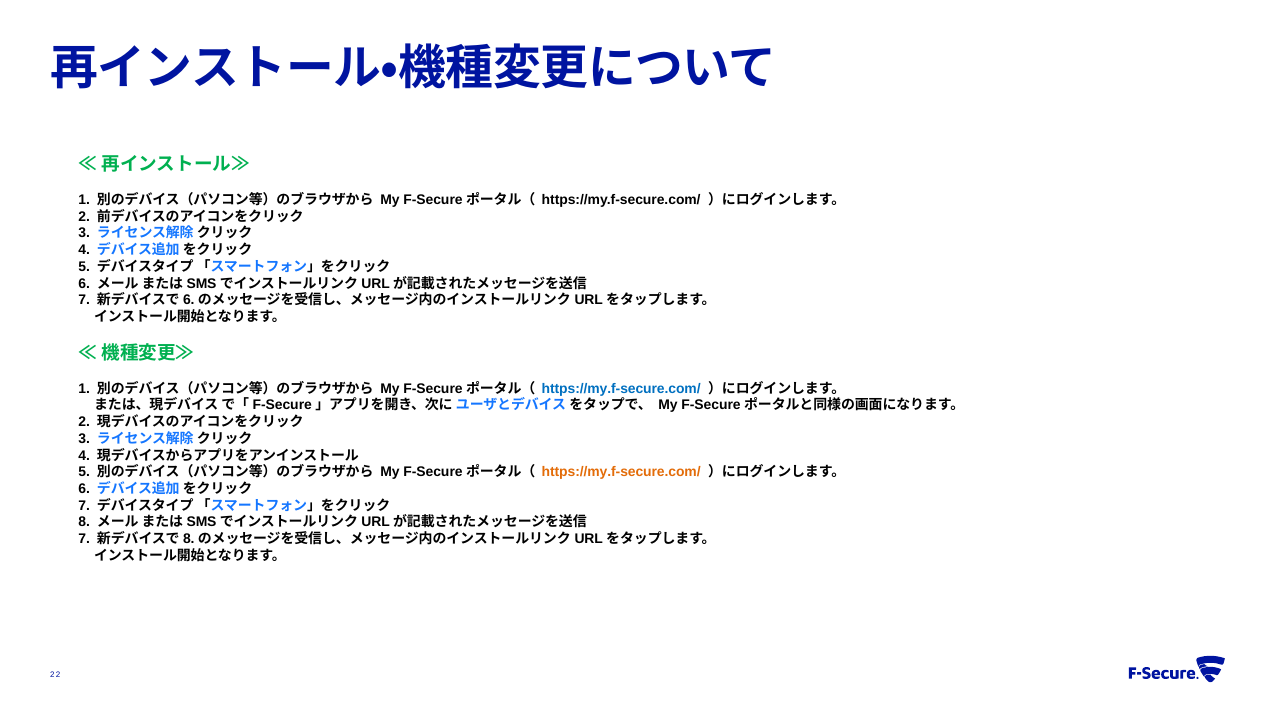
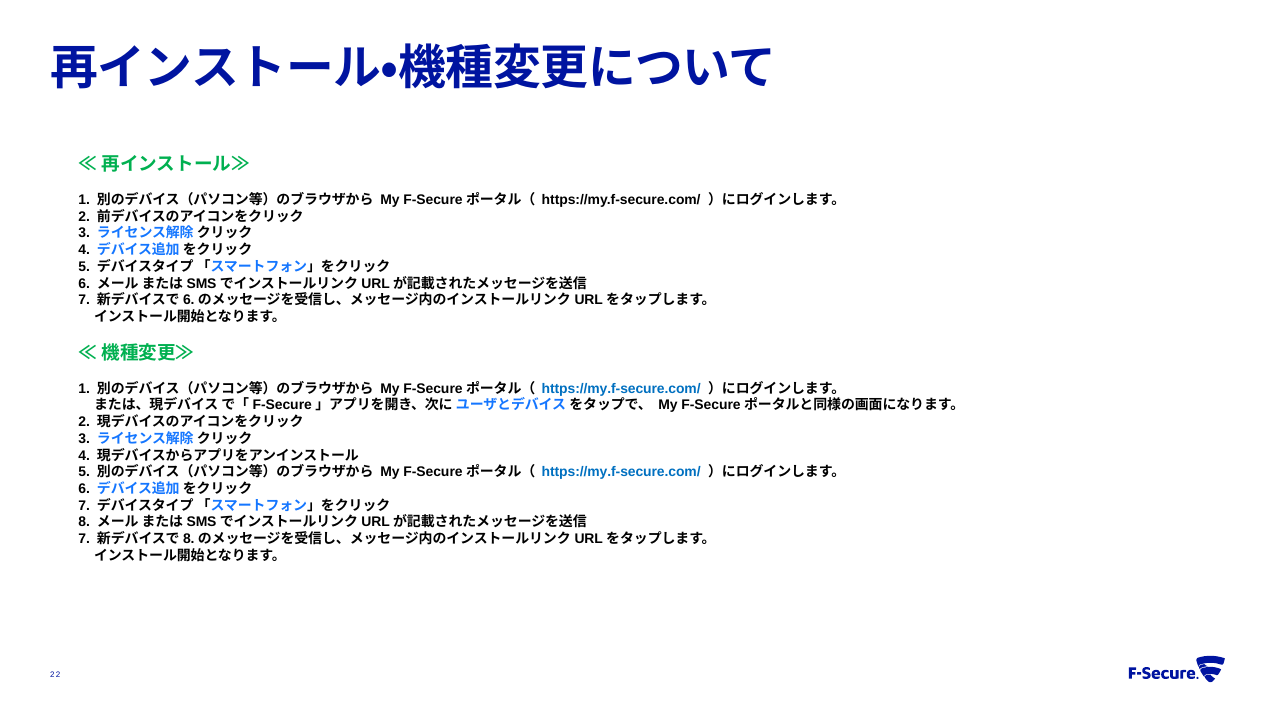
https://my.f-secure.com/ colour: orange -> blue (621, 472)
